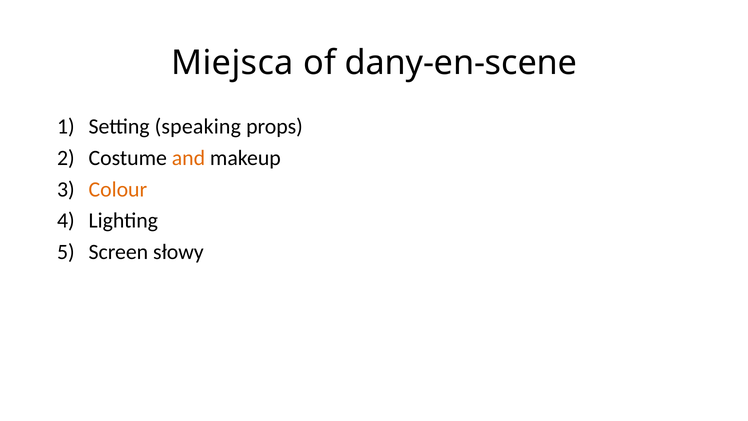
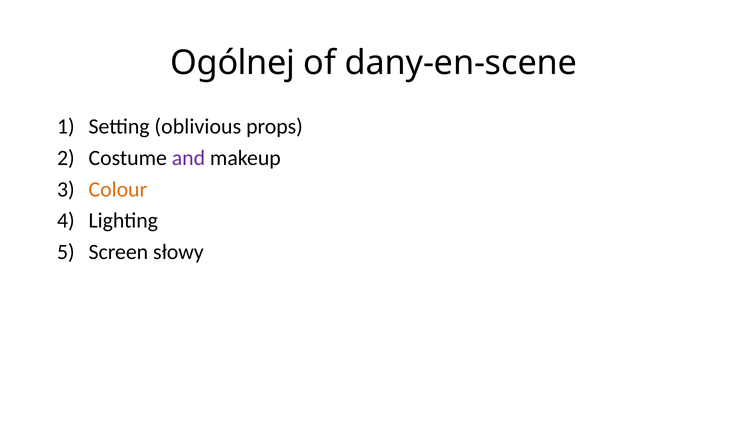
Miejsca: Miejsca -> Ogólnej (233, 63)
speaking: speaking -> oblivious (198, 126)
and colour: orange -> purple (188, 158)
